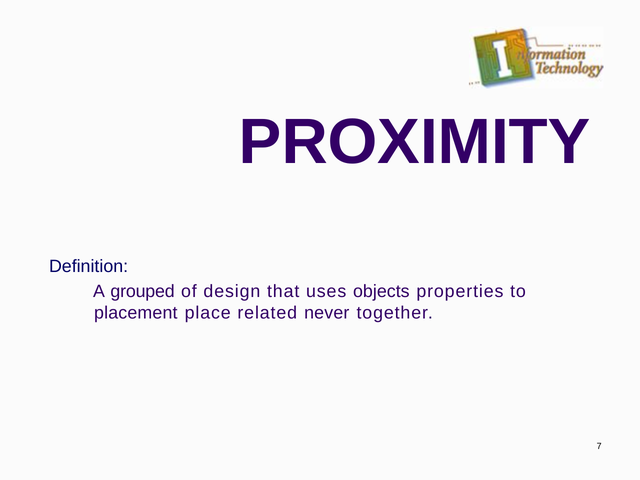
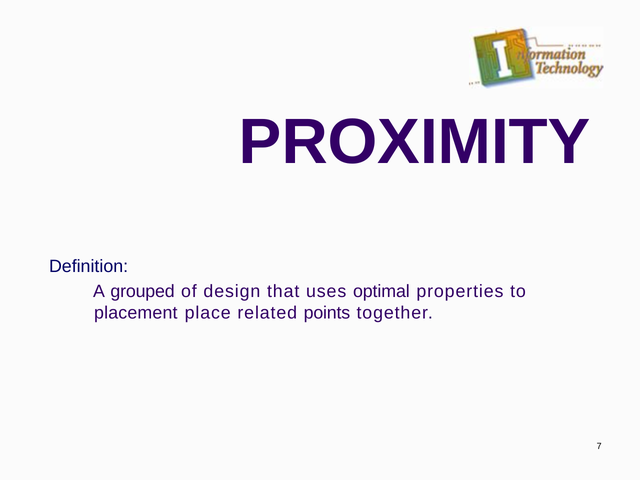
objects: objects -> optimal (381, 291)
never: never -> points (327, 313)
